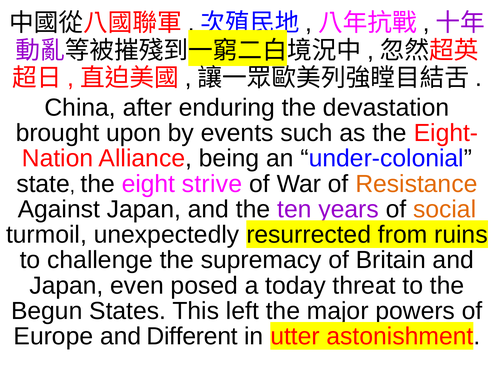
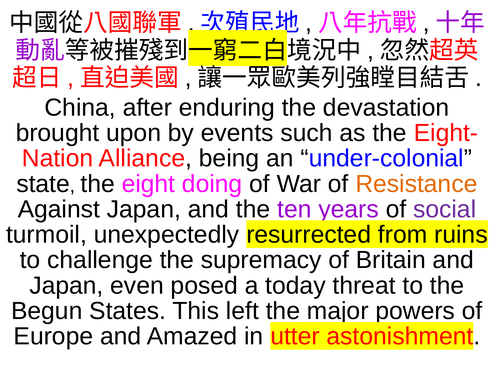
strive: strive -> doing (212, 184)
social colour: orange -> purple (445, 209)
Different: Different -> Amazed (192, 336)
